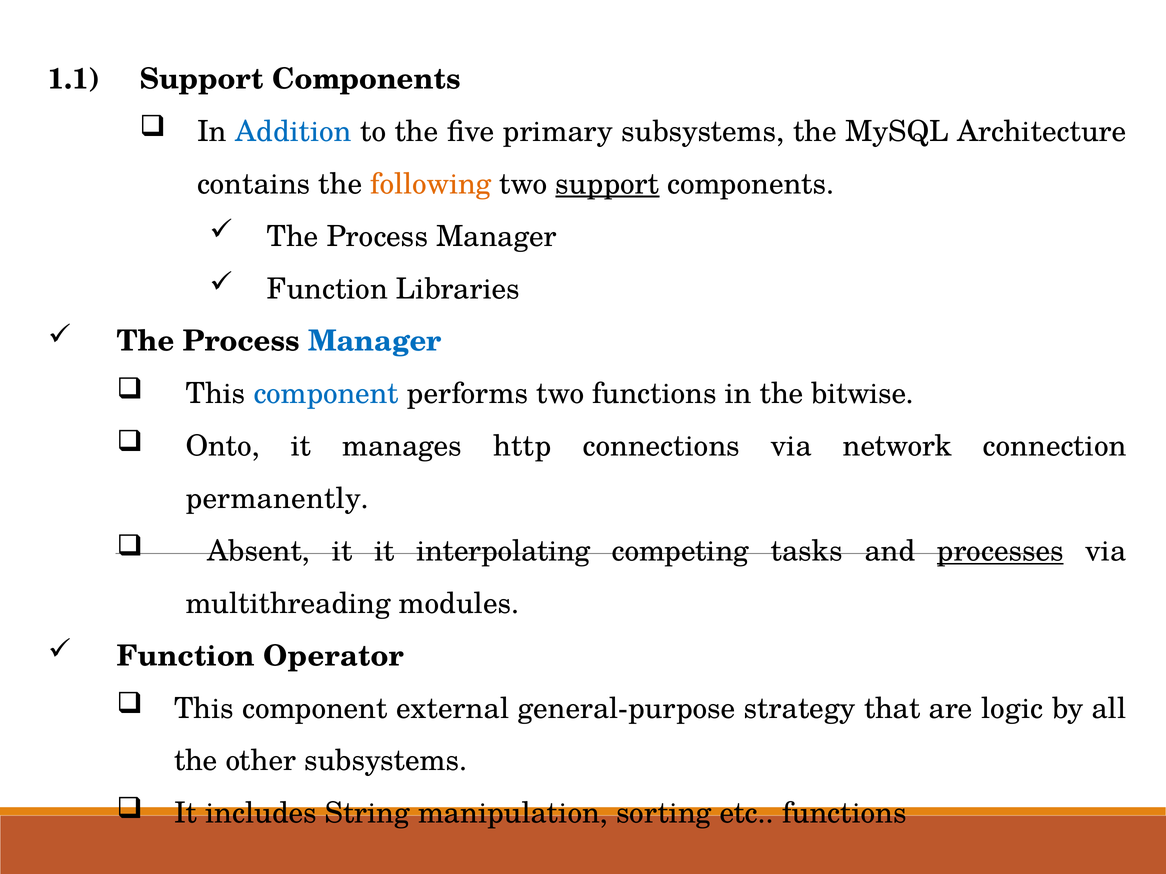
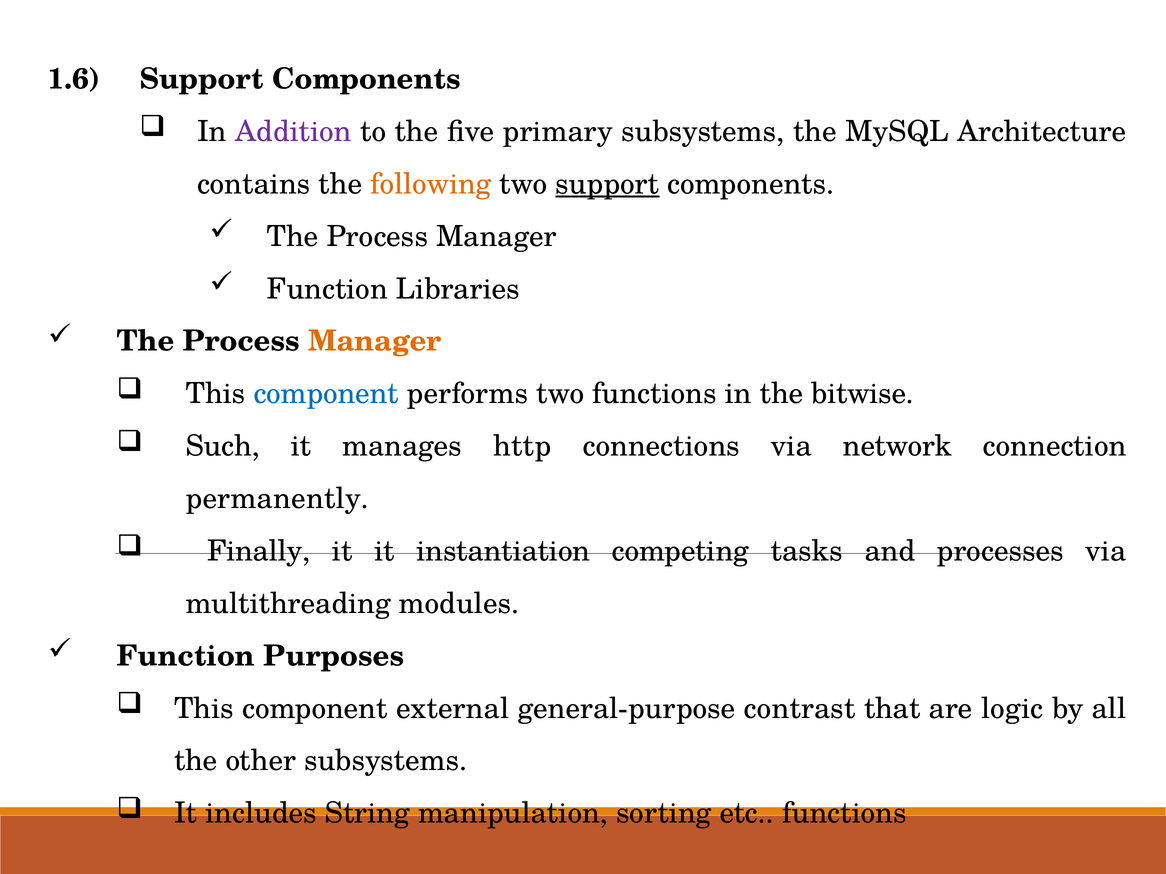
1.1: 1.1 -> 1.6 (74, 79)
Addition colour: blue -> purple (294, 132)
Manager colour: blue -> orange (375, 342)
Onto: Onto -> Such (223, 446)
Absent: Absent -> Finally (259, 551)
interpolating: interpolating -> instantiation (503, 551)
processes underline: present -> none (1000, 551)
Operator: Operator -> Purposes (334, 656)
strategy: strategy -> contrast (800, 709)
